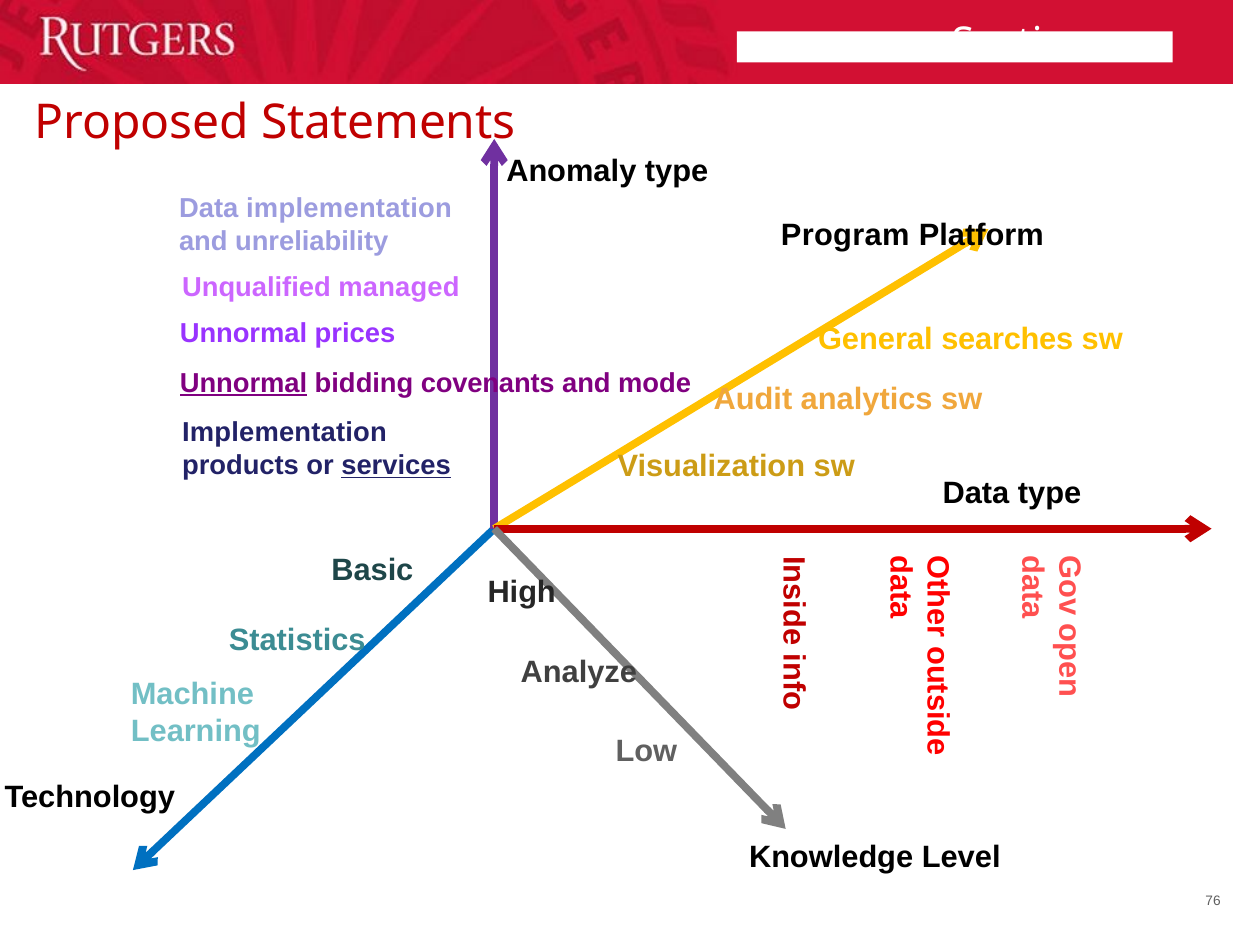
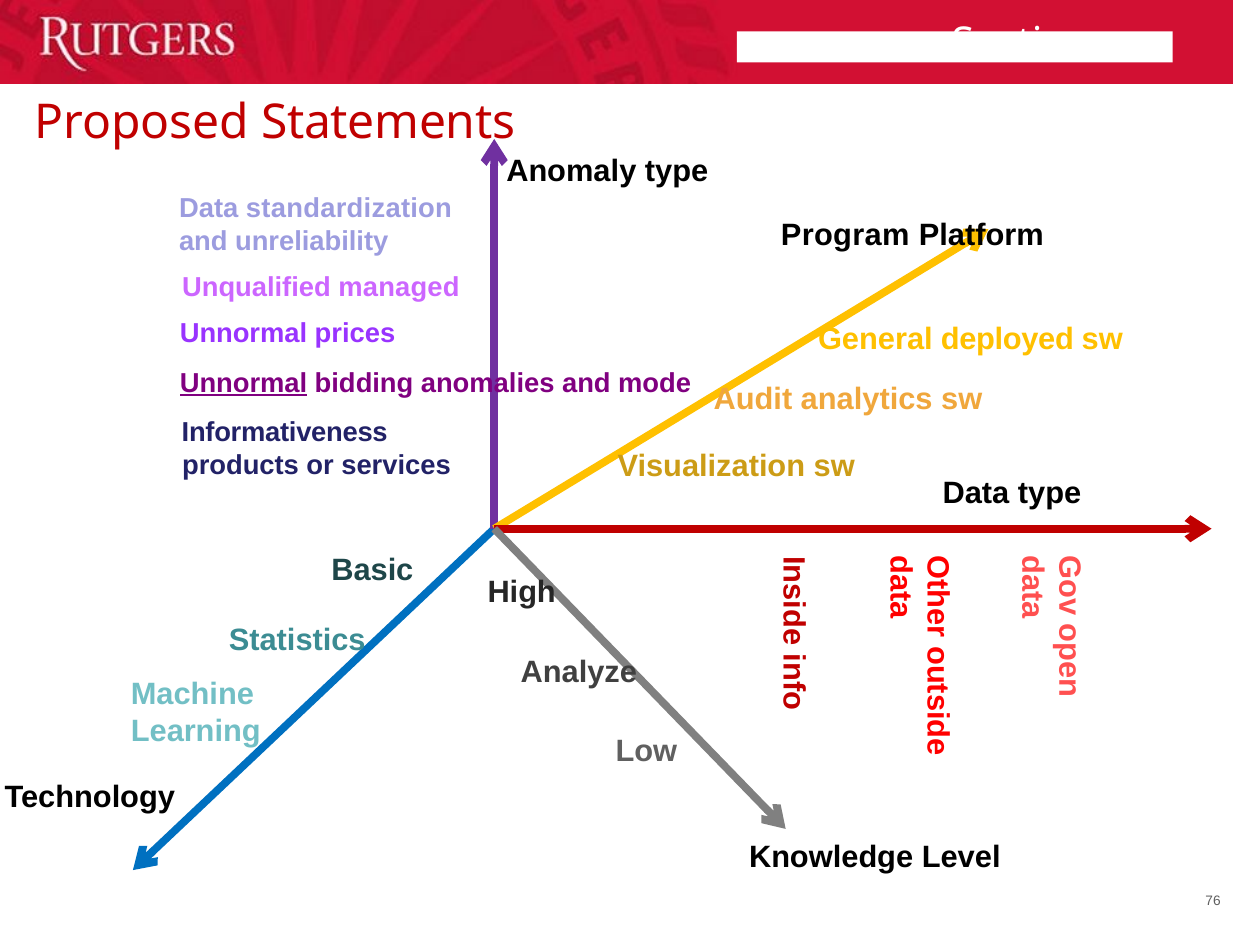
Data implementation: implementation -> standardization (349, 209)
searches: searches -> deployed (1007, 340)
covenants: covenants -> anomalies (488, 383)
Implementation: Implementation -> Informativeness (285, 433)
services underline: present -> none (396, 466)
